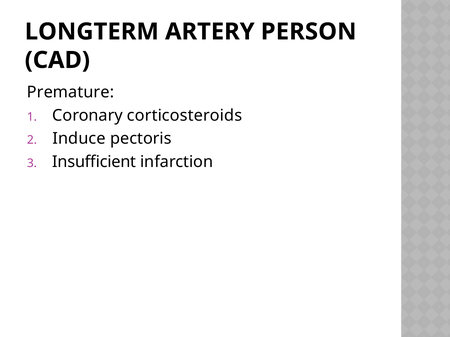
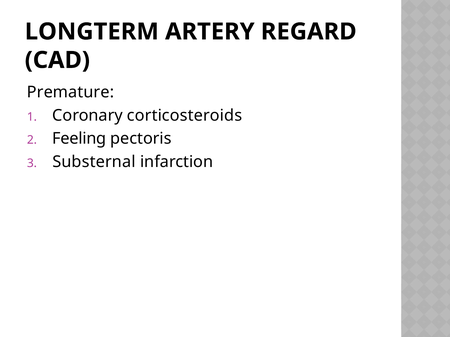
PERSON: PERSON -> REGARD (309, 32)
Induce: Induce -> Feeling (79, 139)
Insufficient: Insufficient -> Substernal (94, 162)
